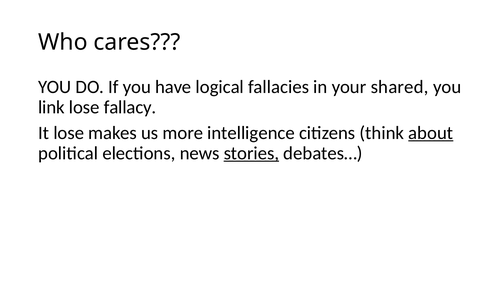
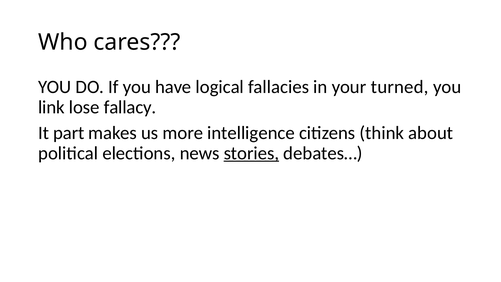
shared: shared -> turned (400, 87)
It lose: lose -> part (69, 133)
about underline: present -> none (431, 133)
